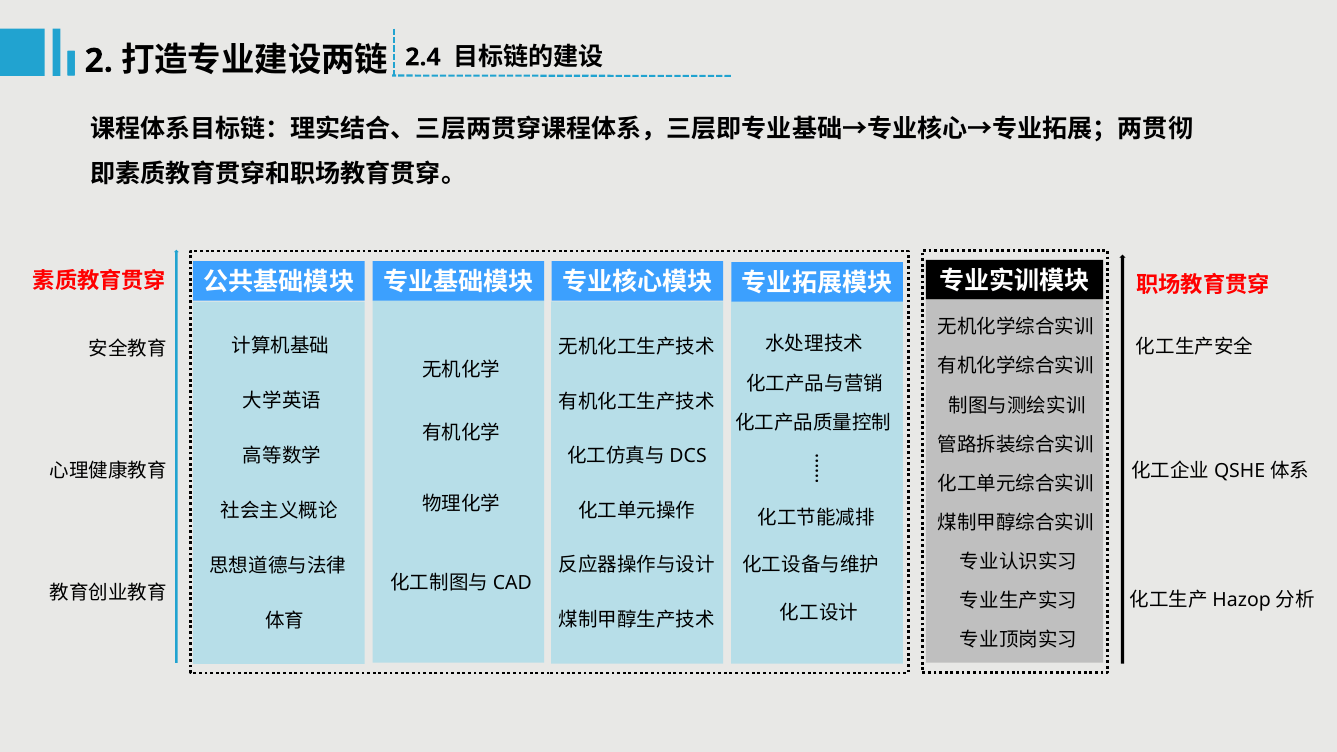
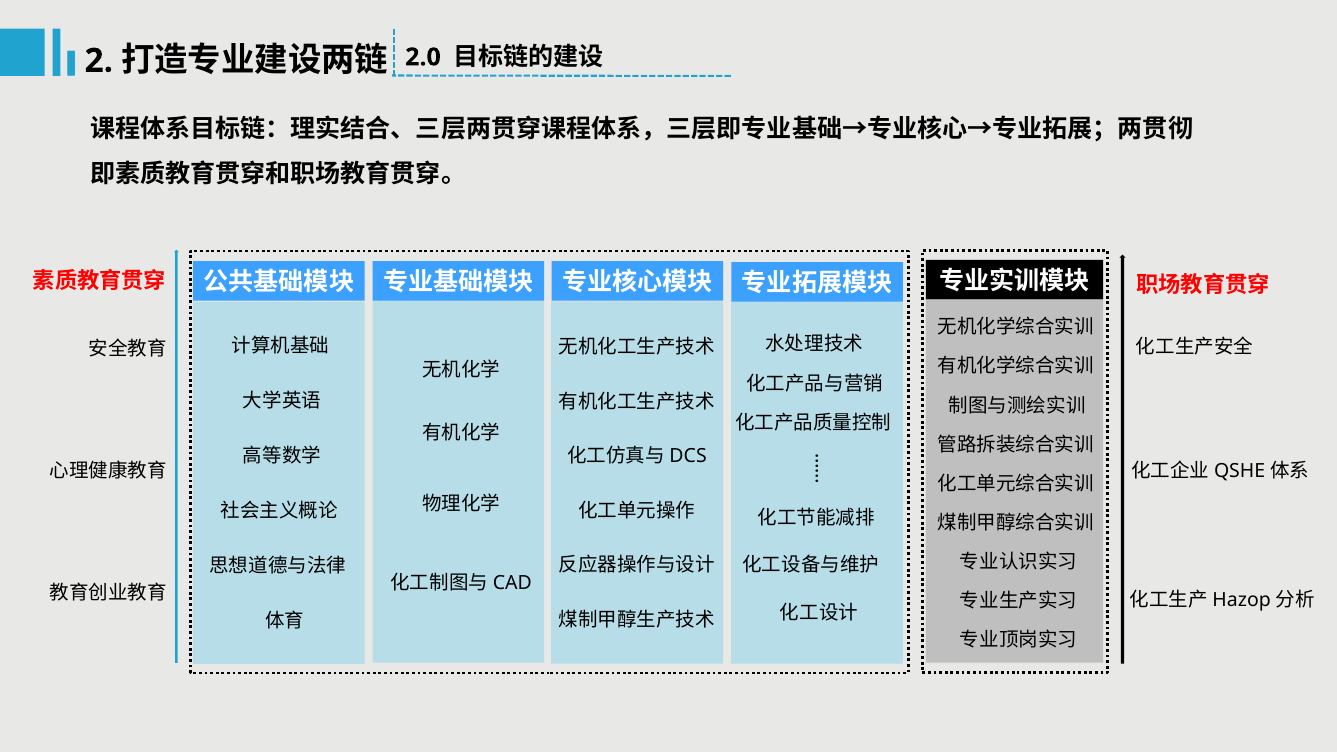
2.4: 2.4 -> 2.0 (423, 57)
